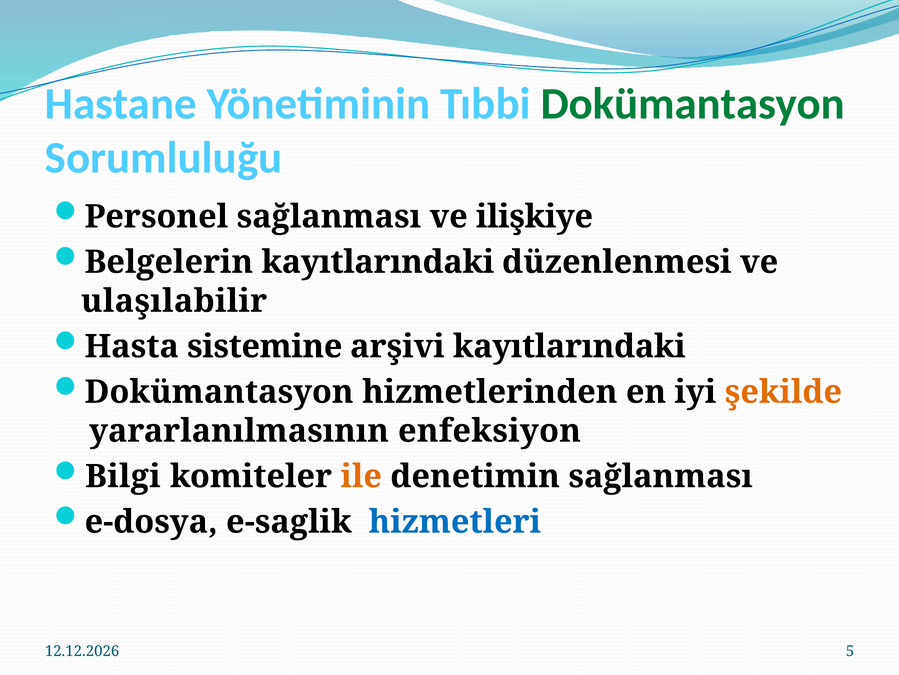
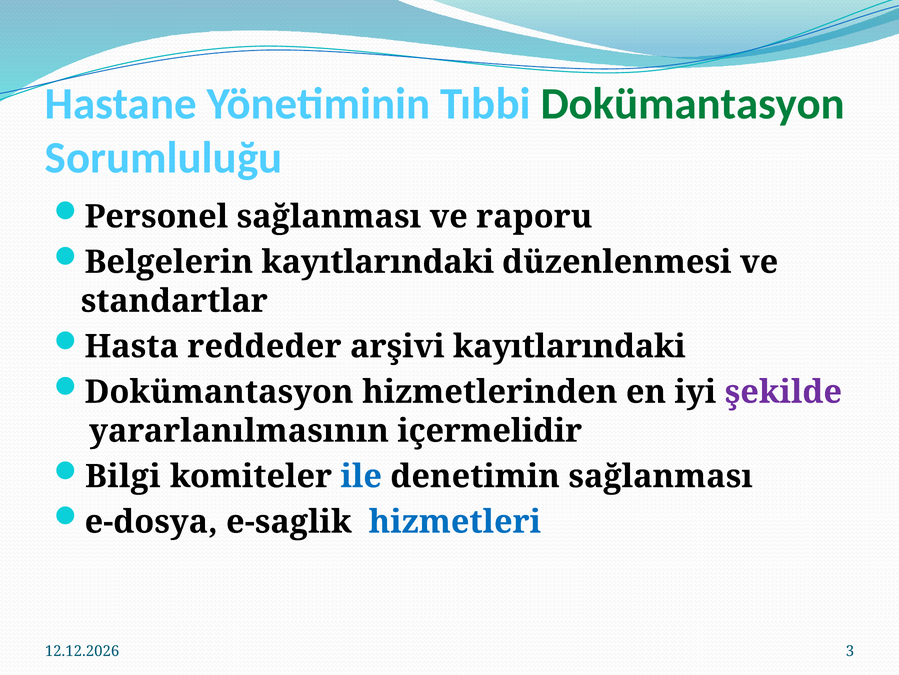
ilişkiye: ilişkiye -> raporu (534, 216)
ulaşılabilir: ulaşılabilir -> standartlar (174, 301)
sistemine: sistemine -> reddeder (264, 346)
şekilde colour: orange -> purple (783, 392)
enfeksiyon: enfeksiyon -> içermelidir (490, 431)
ile colour: orange -> blue (361, 476)
5: 5 -> 3 (850, 650)
